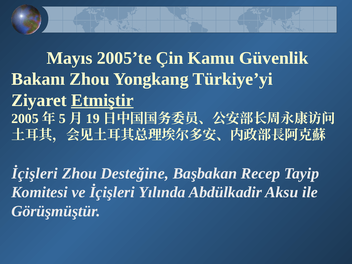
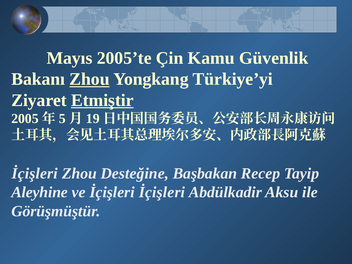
Zhou underline: none -> present (90, 79)
Komitesi: Komitesi -> Aleyhine (40, 192)
İçişleri Yılında: Yılında -> İçişleri (162, 192)
